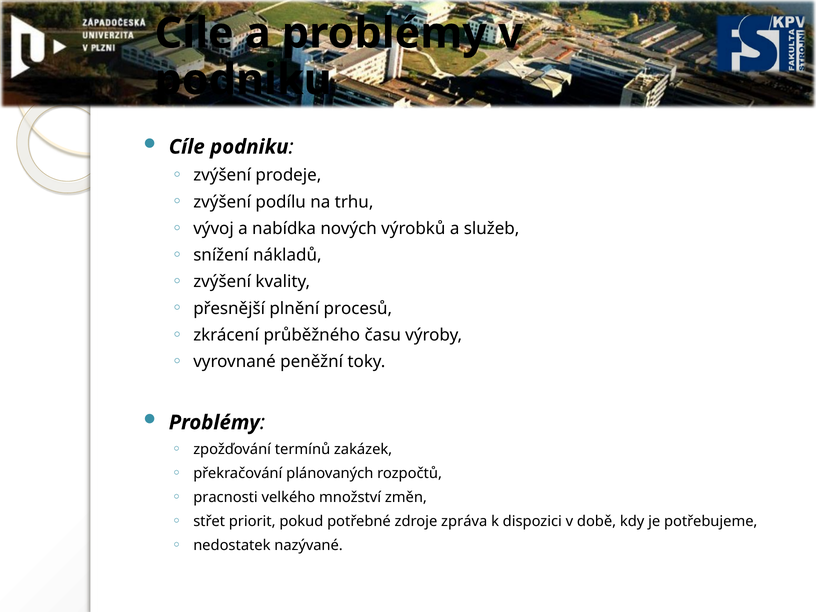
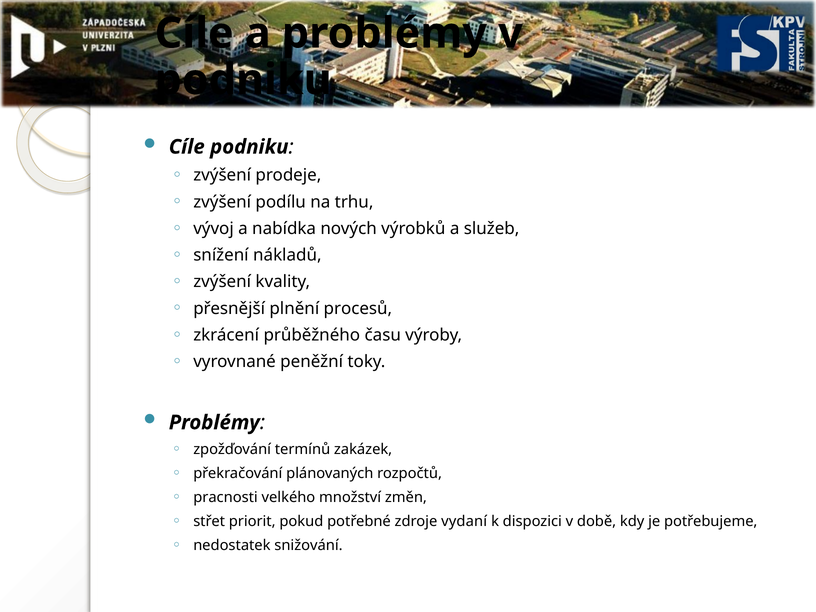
zpráva: zpráva -> vydaní (464, 521)
nazývané: nazývané -> snižování (309, 545)
